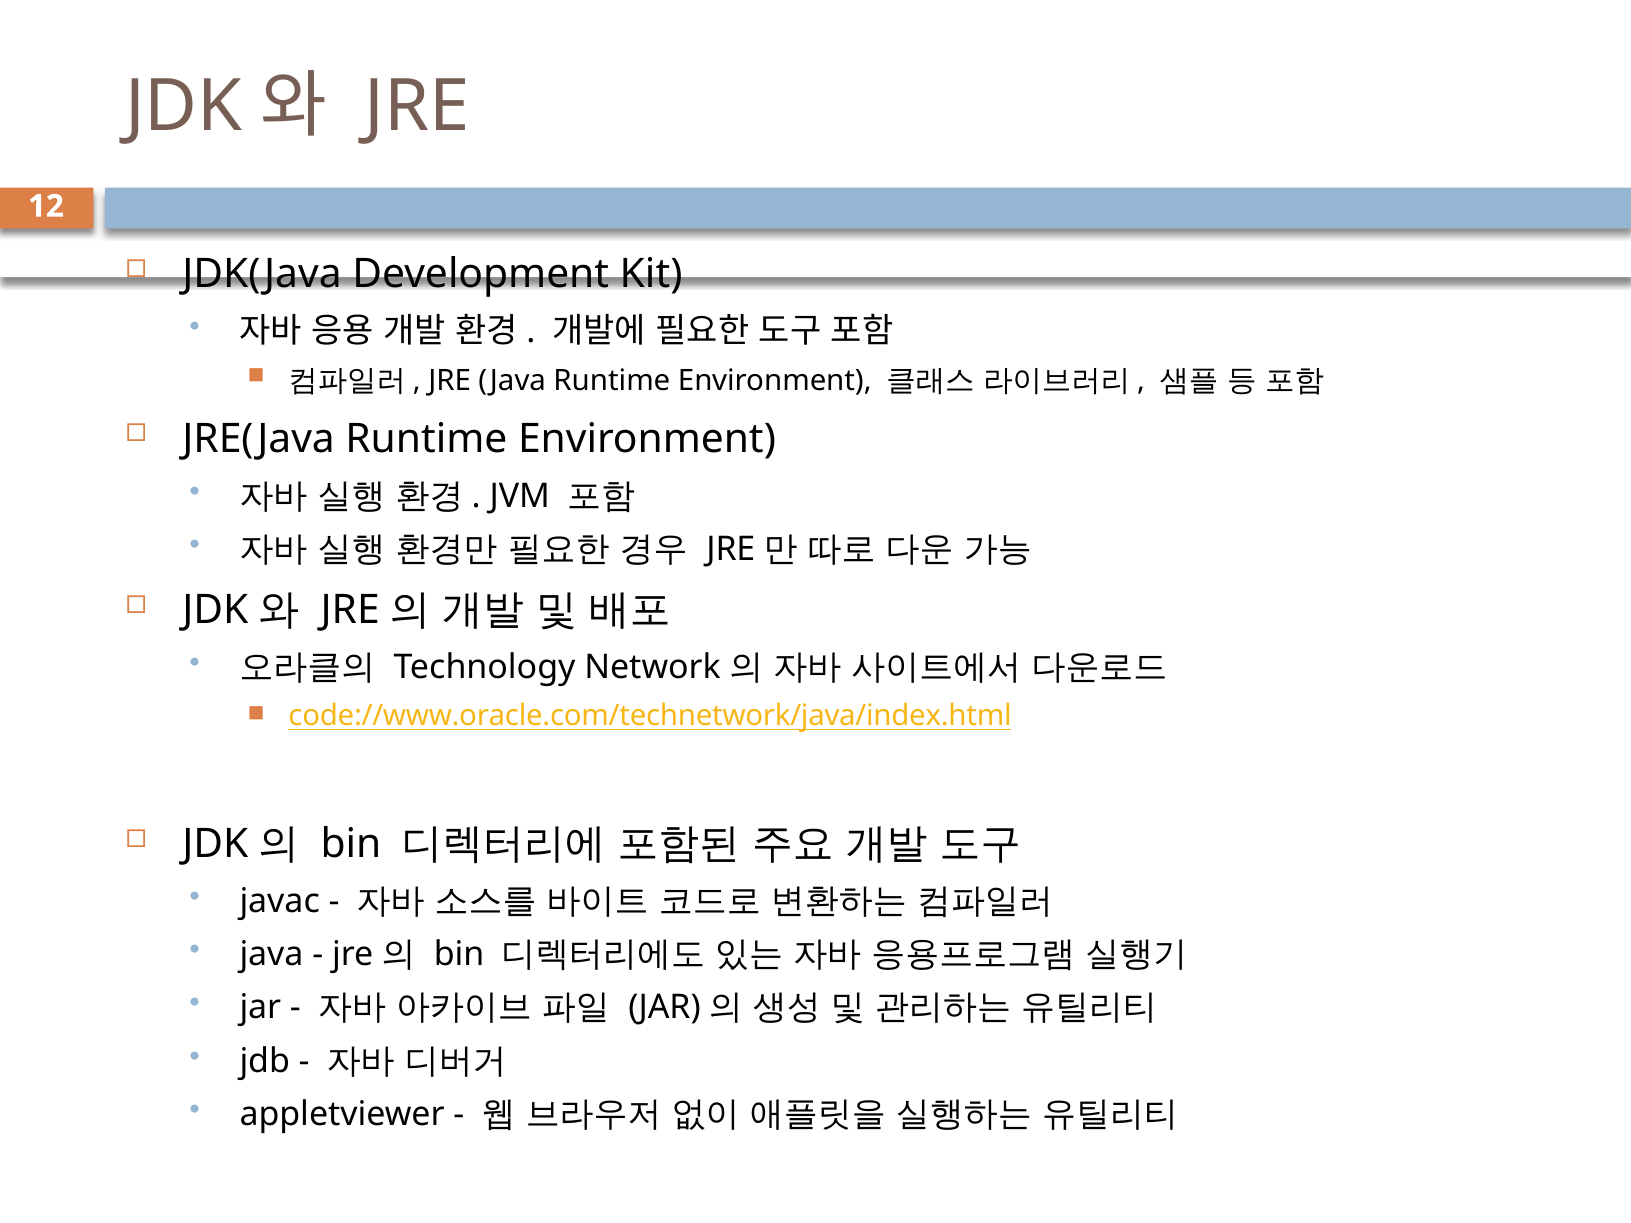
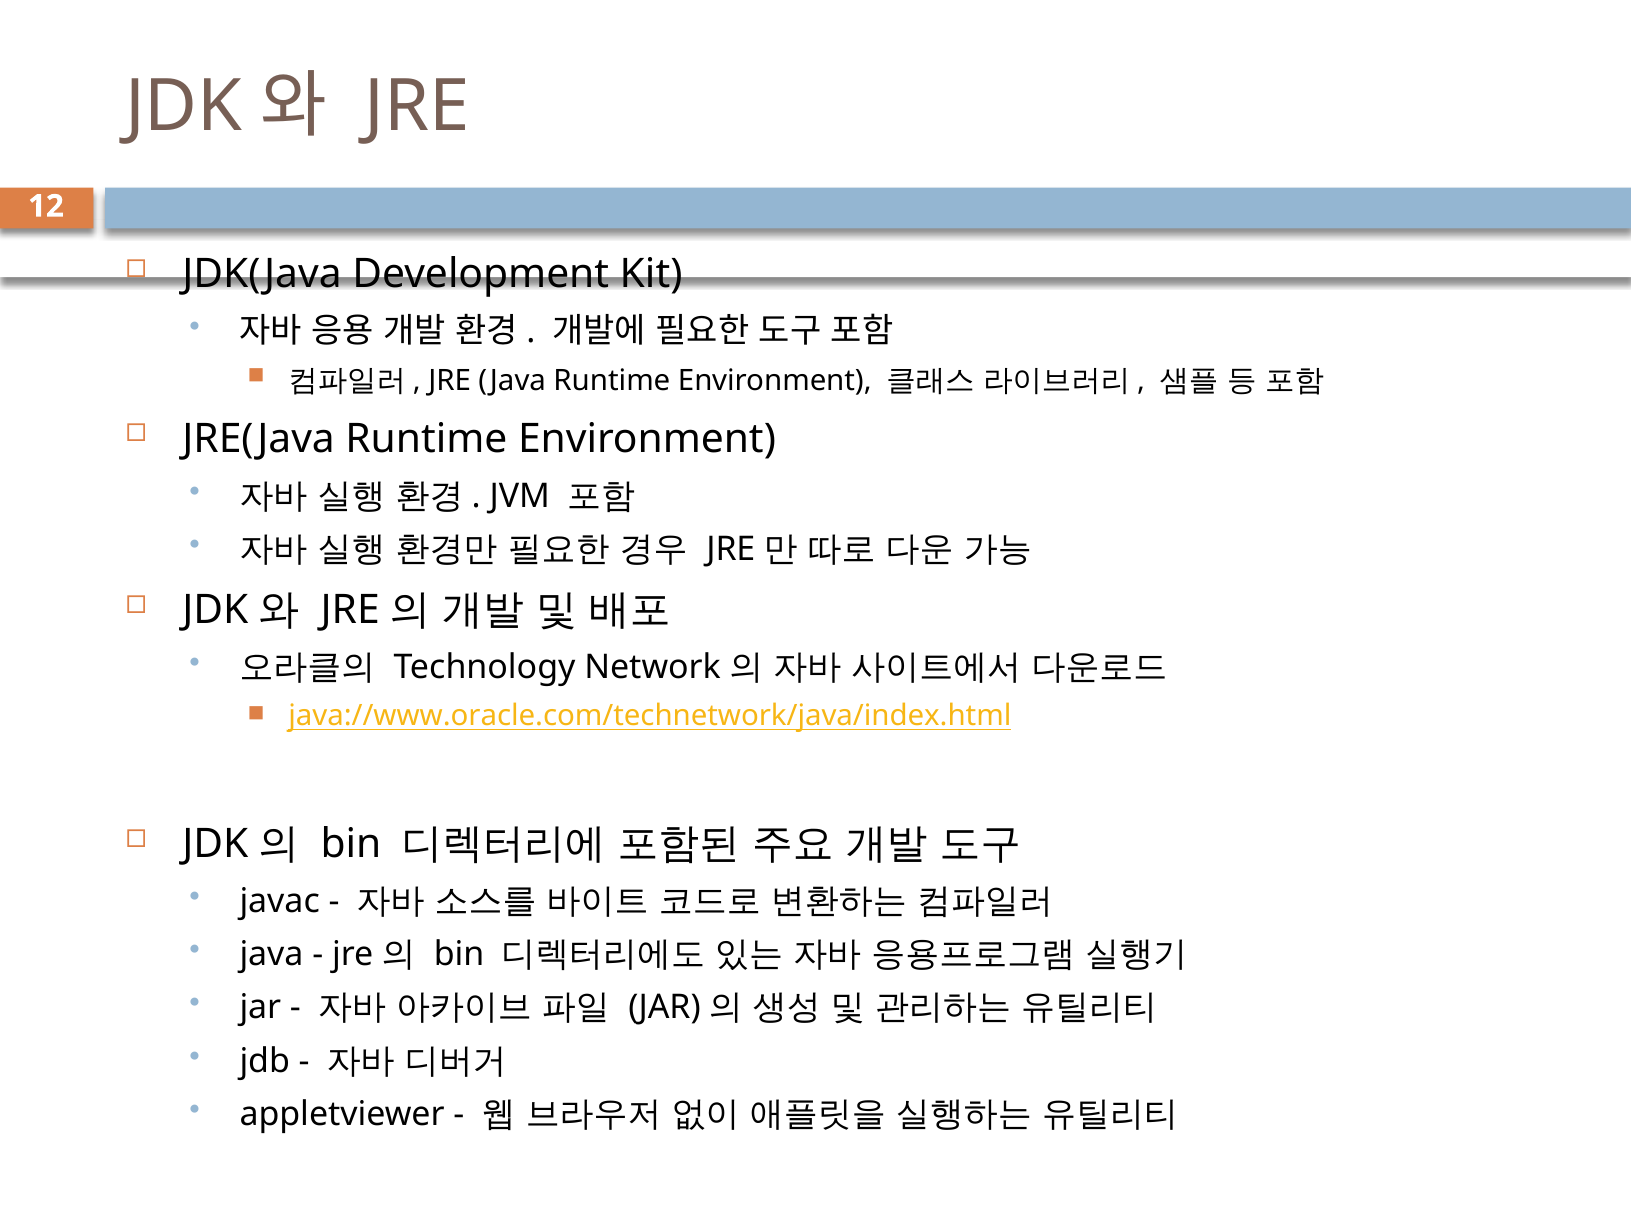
code://www.oracle.com/technetwork/java/index.html: code://www.oracle.com/technetwork/java/index.html -> java://www.oracle.com/technetwork/java/index.html (650, 716)
